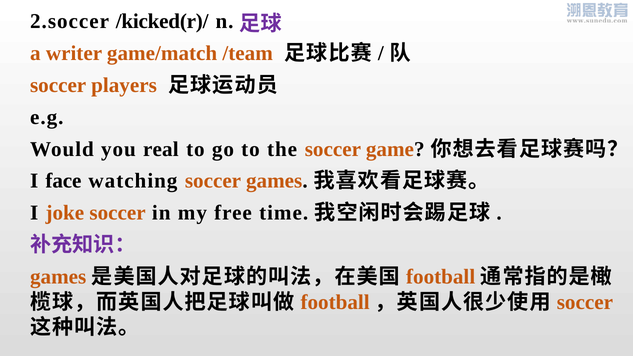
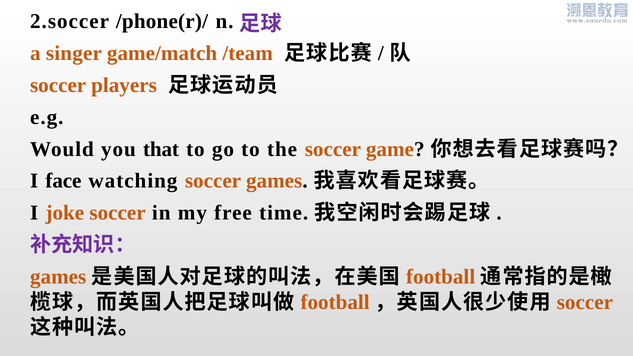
/kicked(r)/: /kicked(r)/ -> /phone(r)/ (162, 21)
writer: writer -> singer (74, 53)
real: real -> that (161, 149)
